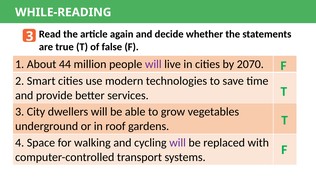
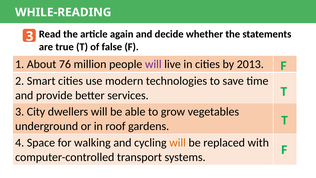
44: 44 -> 76 (65, 64)
2070: 2070 -> 2013 (250, 64)
will colour: purple -> orange (178, 142)
